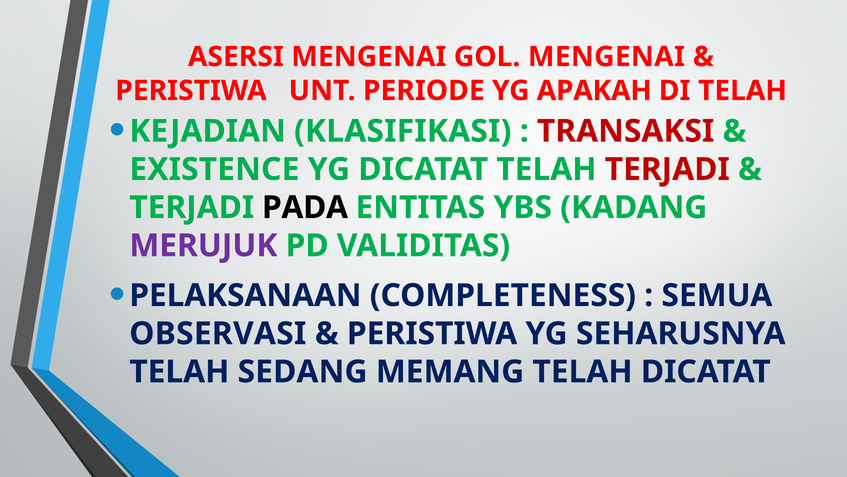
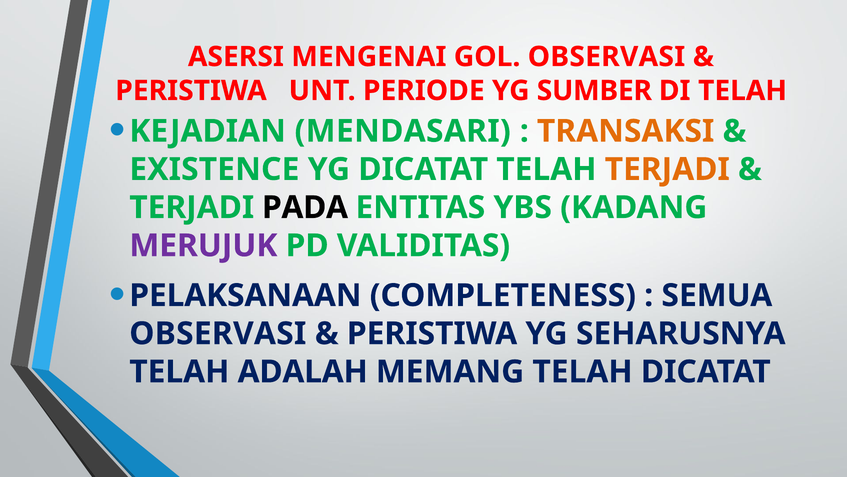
GOL MENGENAI: MENGENAI -> OBSERVASI (606, 57)
APAKAH: APAKAH -> SUMBER (594, 91)
KLASIFIKASI: KLASIFIKASI -> MENDASARI (403, 131)
TRANSAKSI colour: red -> orange (626, 131)
TERJADI colour: red -> orange (667, 169)
SEDANG: SEDANG -> ADALAH (303, 371)
